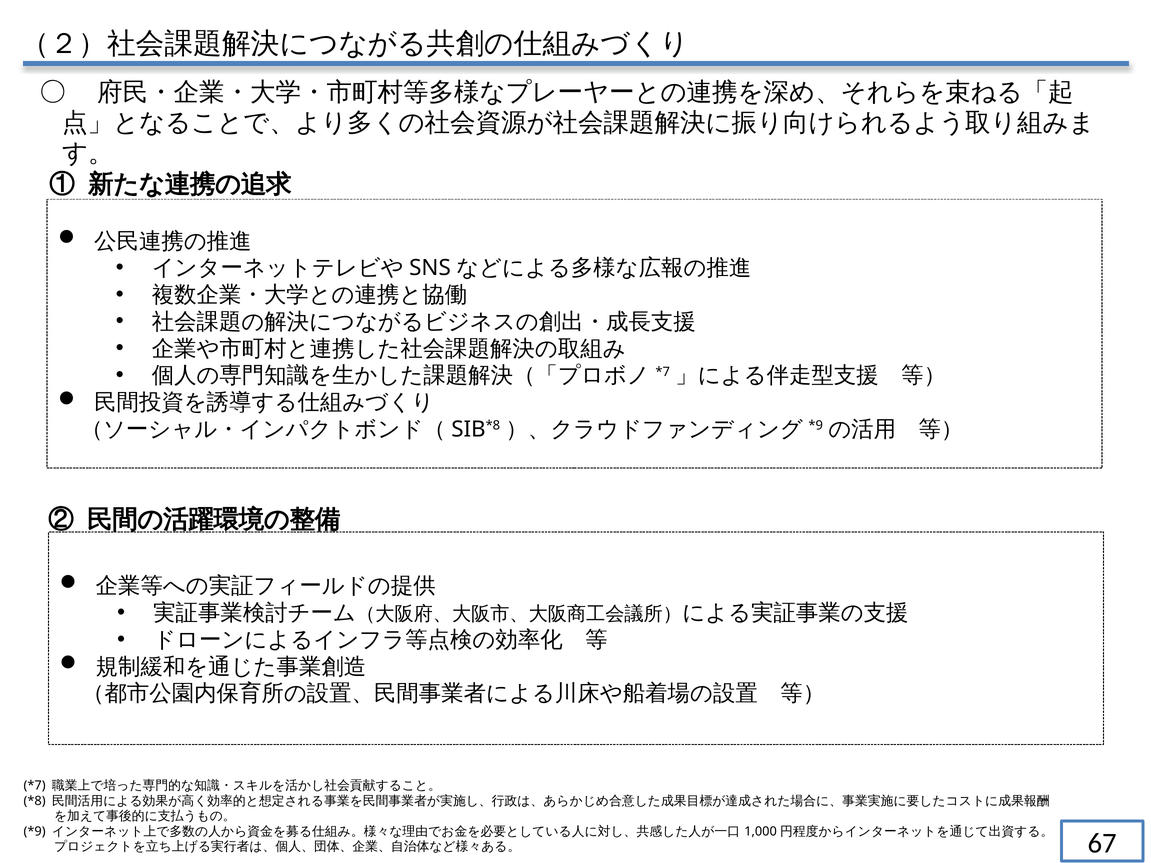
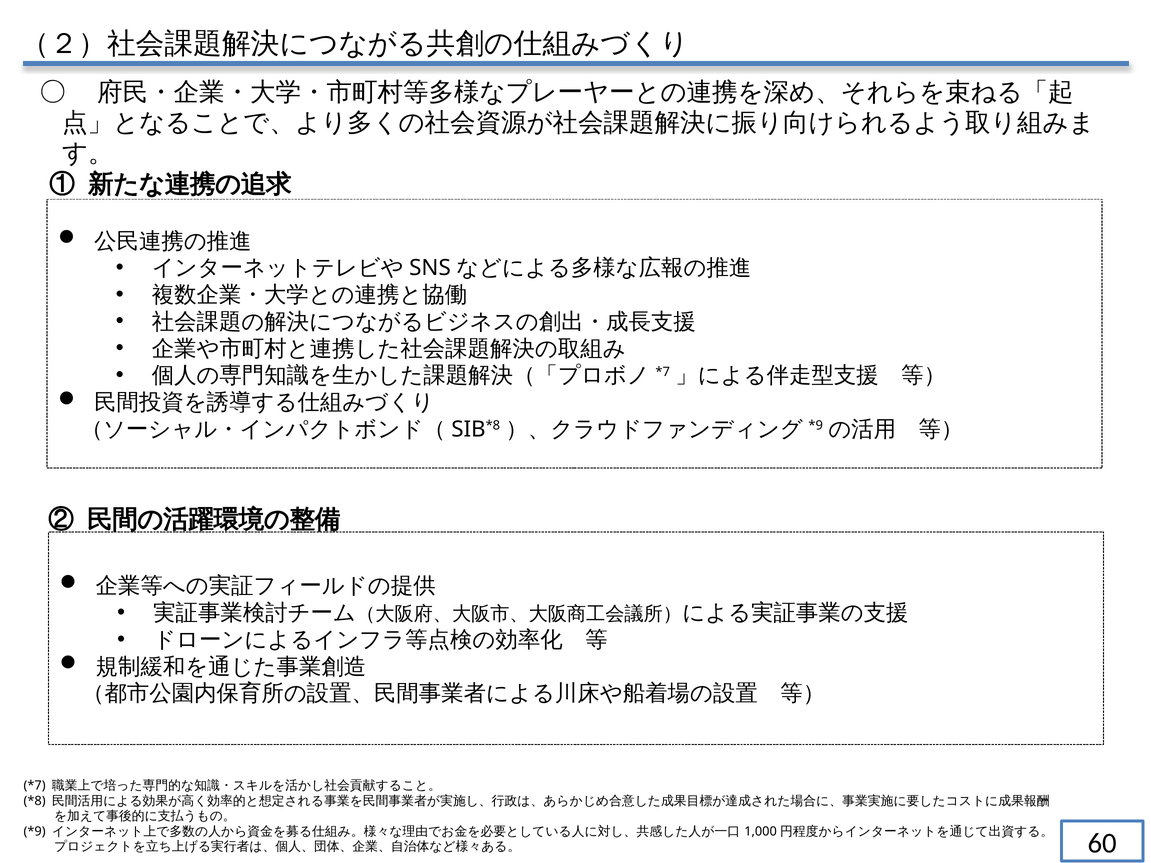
67: 67 -> 60 (1102, 843)
